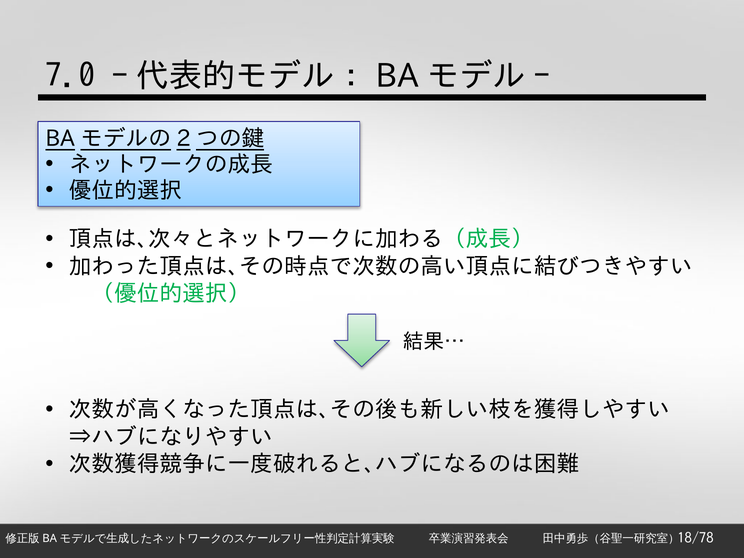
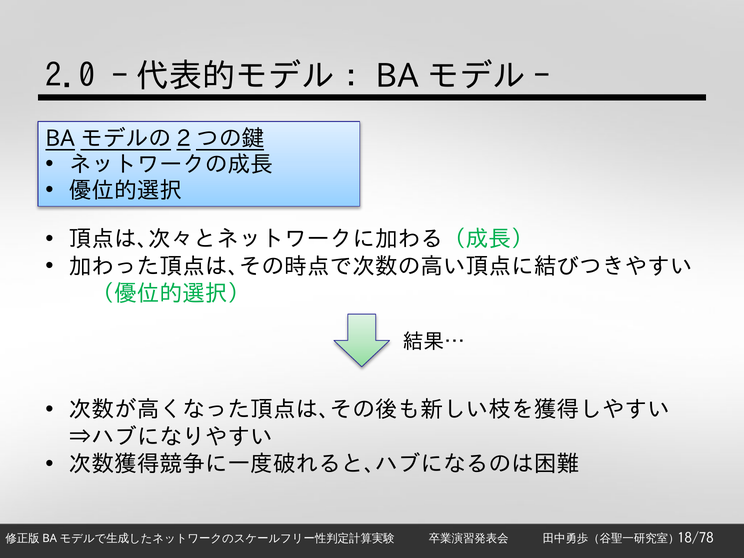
7.0: 7.0 -> 2.0 (70, 76)
